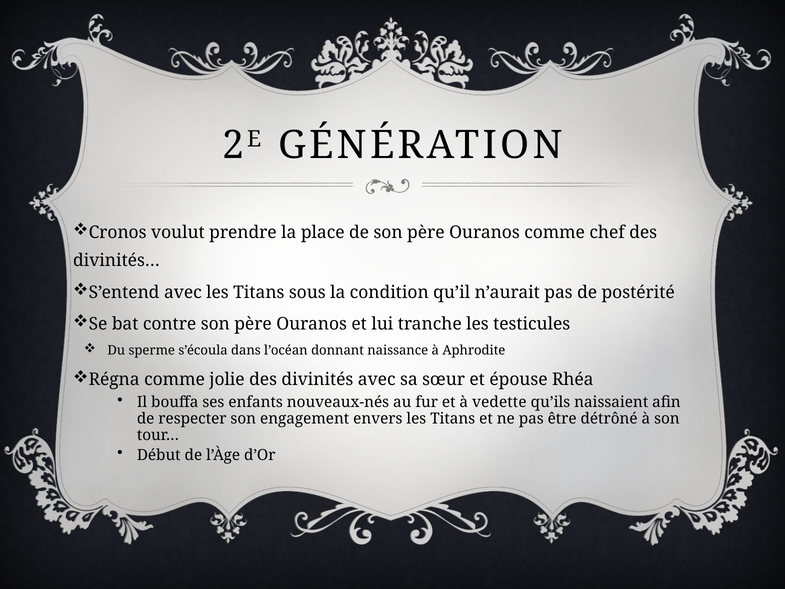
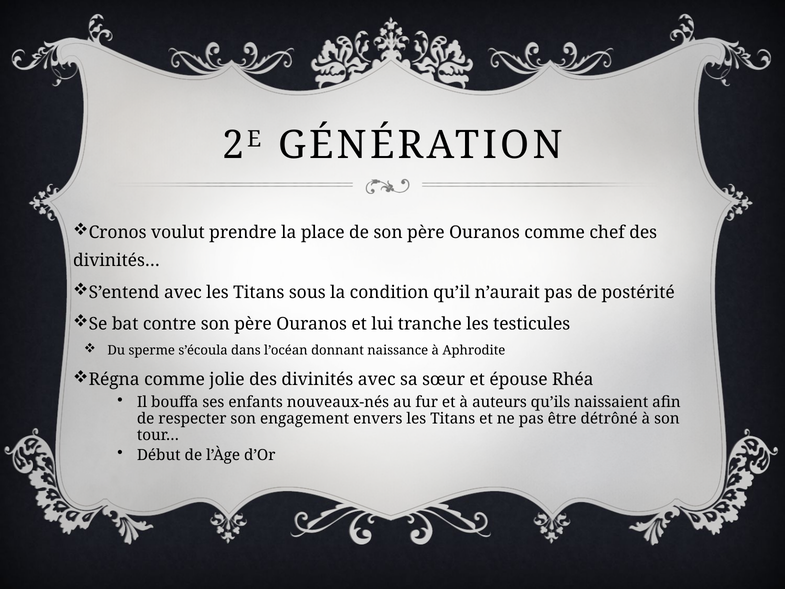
vedette: vedette -> auteurs (500, 402)
